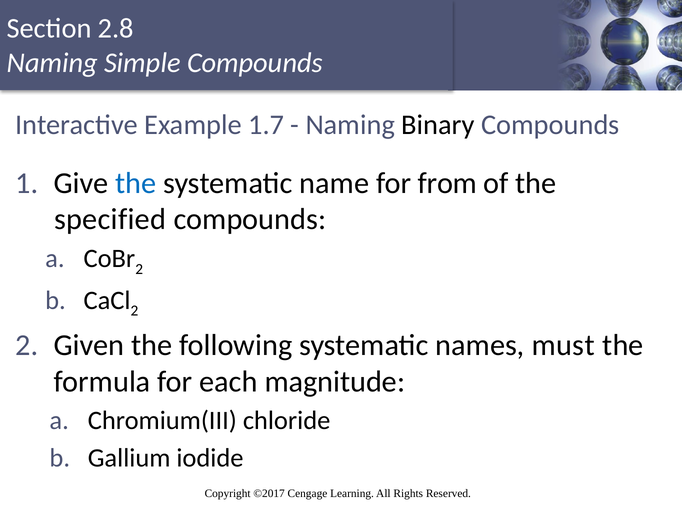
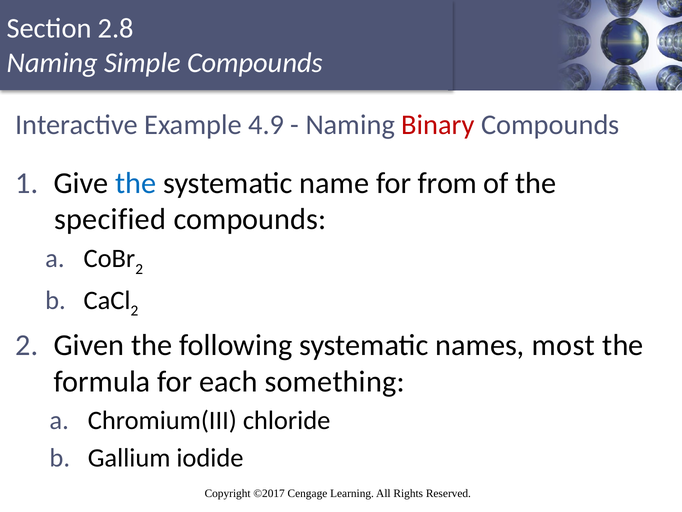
1.7: 1.7 -> 4.9 (266, 125)
Binary colour: black -> red (438, 125)
must: must -> most (563, 345)
magnitude: magnitude -> something (335, 381)
